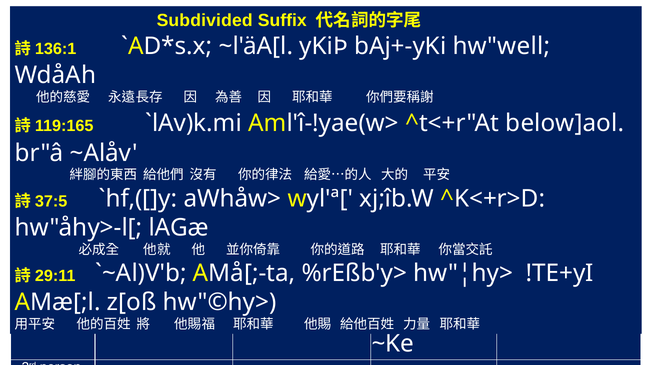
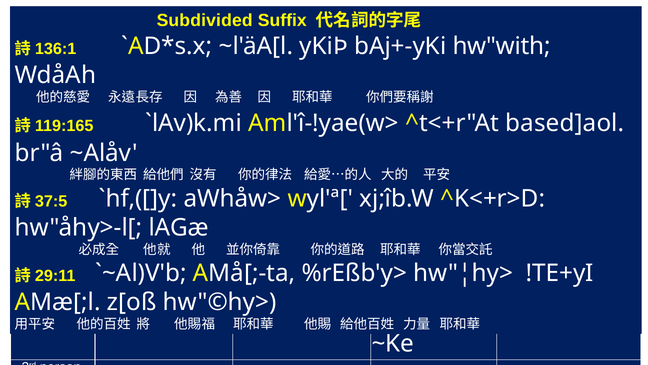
hw"well: hw"well -> hw"with (502, 46)
below]aol: below]aol -> based]aol (565, 123)
